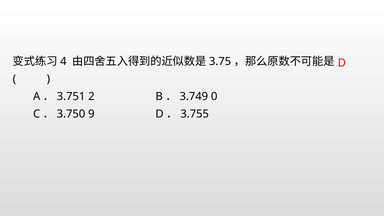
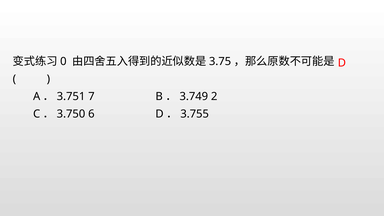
4: 4 -> 0 (63, 62)
2: 2 -> 7 (91, 96)
0: 0 -> 2 (214, 96)
9: 9 -> 6 (91, 114)
